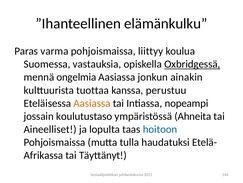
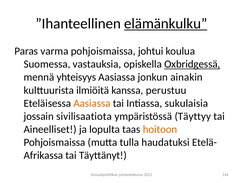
elämänkulku underline: none -> present (166, 24)
liittyy: liittyy -> johtui (151, 51)
ongelmia: ongelmia -> yhteisyys (76, 77)
tuottaa: tuottaa -> ilmiöitä (93, 90)
nopeampi: nopeampi -> sukulaisia (186, 103)
koulutustaso: koulutustaso -> sivilisaatiota (84, 116)
Ahneita: Ahneita -> Täyttyy (193, 116)
hoitoon colour: blue -> orange (160, 129)
